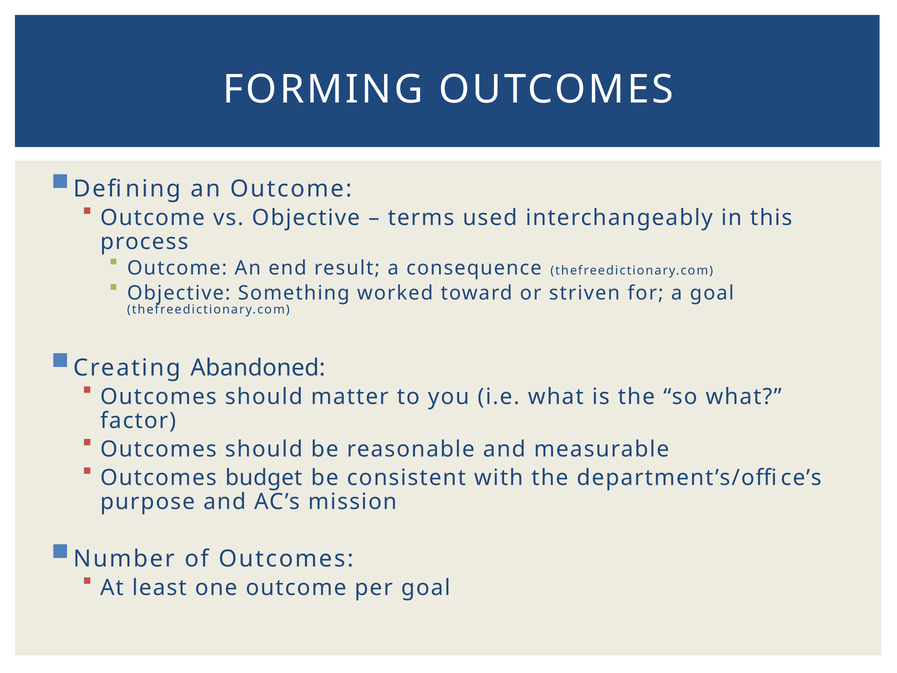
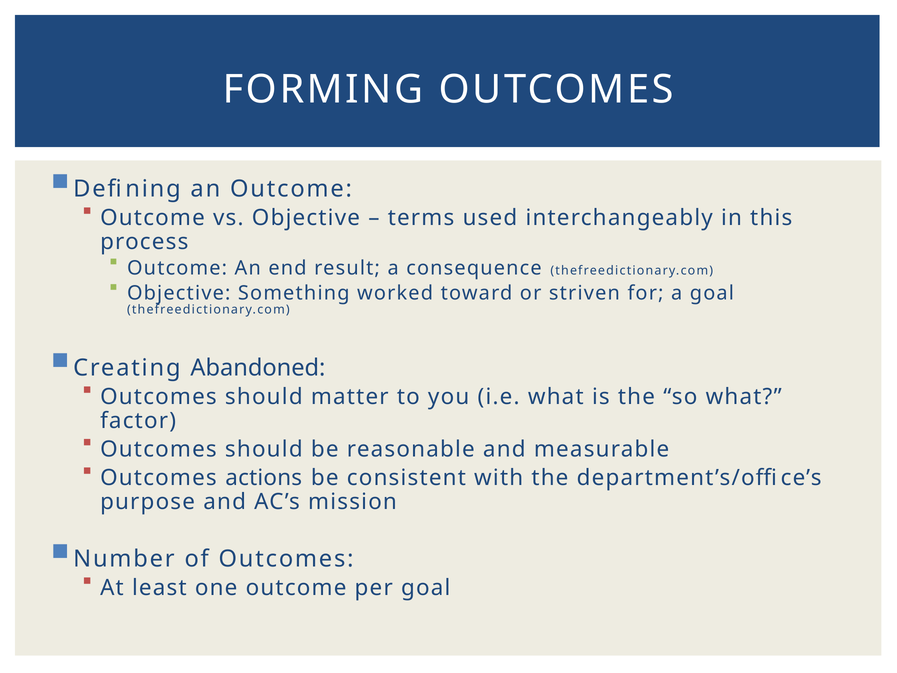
budget: budget -> actions (264, 477)
